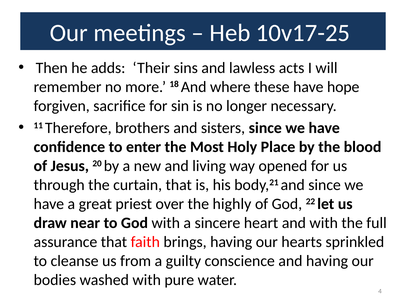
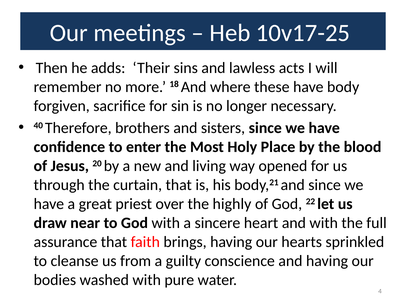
hope: hope -> body (343, 87)
11: 11 -> 40 (38, 125)
